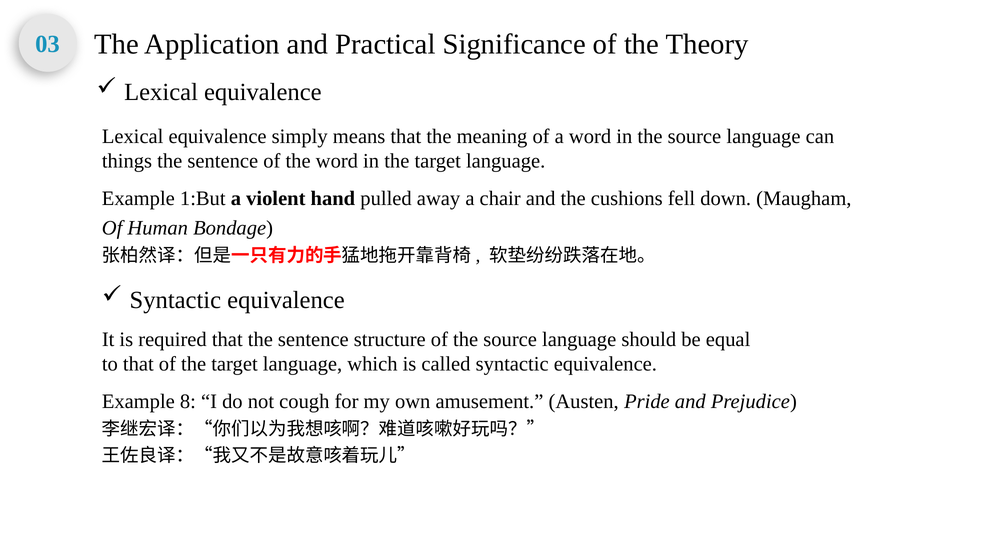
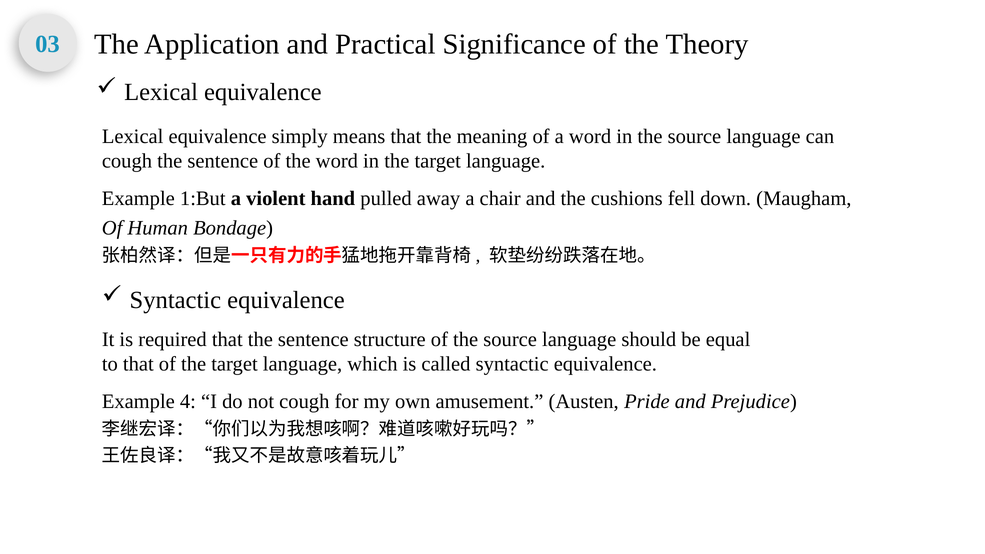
things: things -> cough (127, 161)
8: 8 -> 4 (188, 401)
